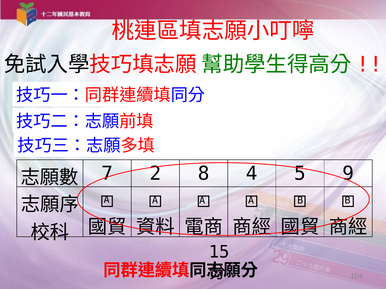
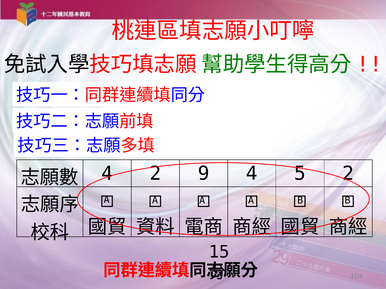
7: 7 -> 4 (107, 174)
8: 8 -> 9 (204, 174)
5 9: 9 -> 2 (348, 174)
